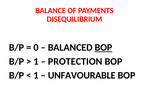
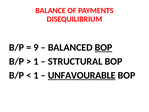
0: 0 -> 9 (36, 47)
PROTECTION: PROTECTION -> STRUCTURAL (75, 61)
UNFAVOURABLE underline: none -> present (82, 75)
